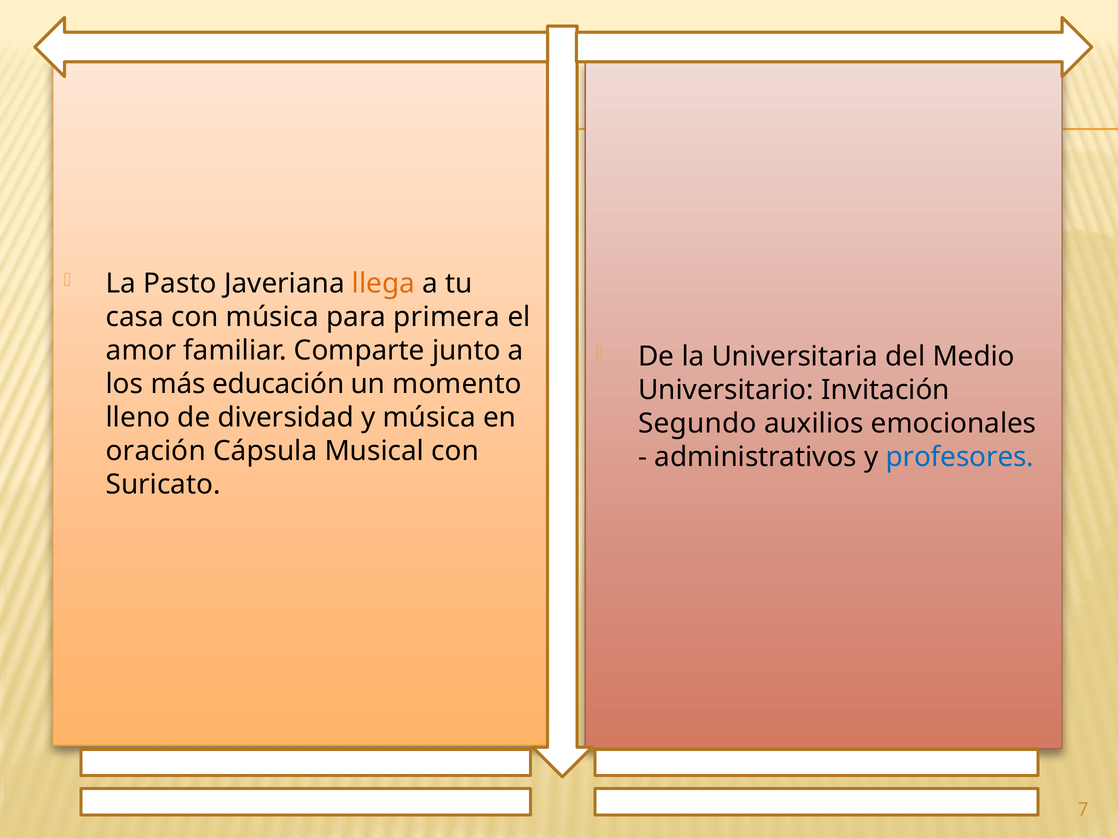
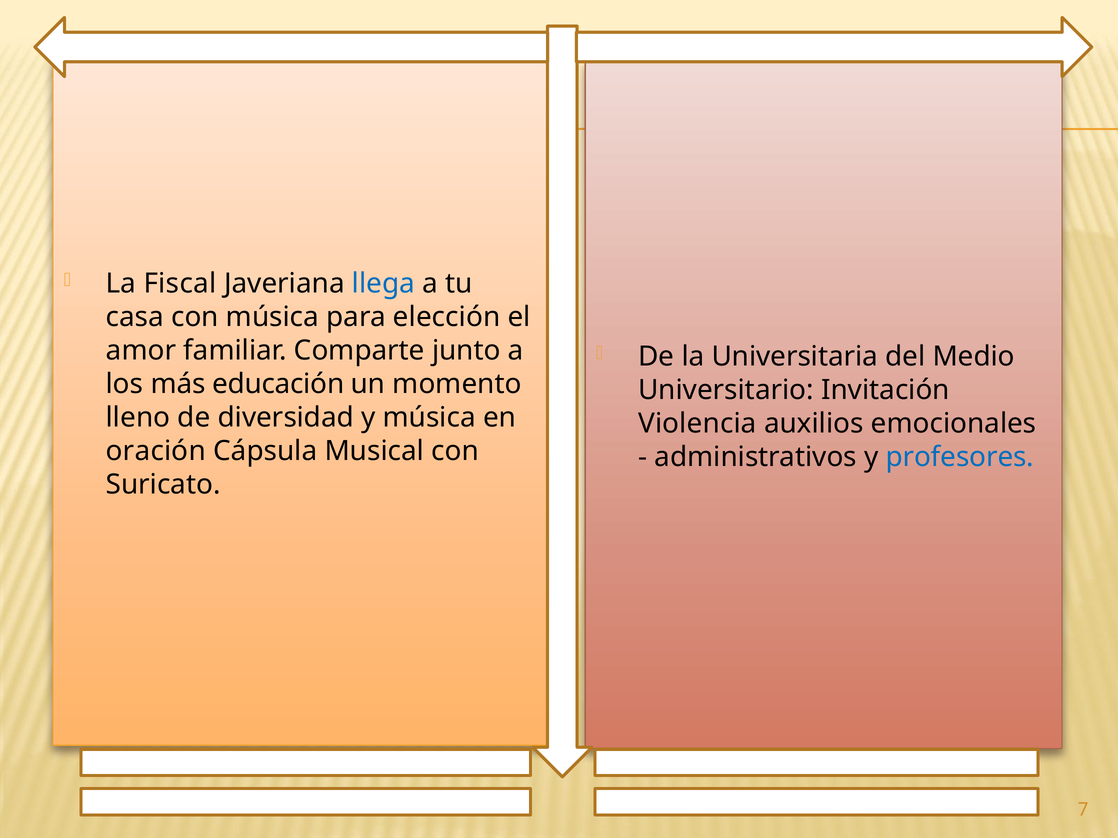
Pasto: Pasto -> Fiscal (180, 284)
llega colour: orange -> blue (383, 284)
primera: primera -> elección (447, 317)
Segundo: Segundo -> Violencia (697, 424)
